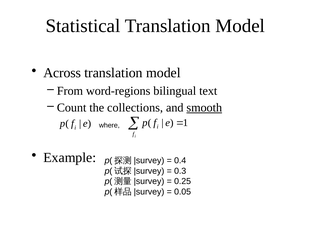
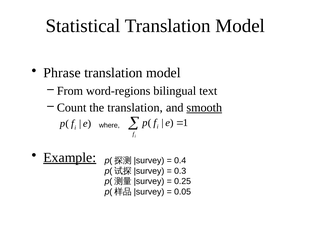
Across: Across -> Phrase (62, 73)
the collections: collections -> translation (135, 108)
Example underline: none -> present (70, 158)
